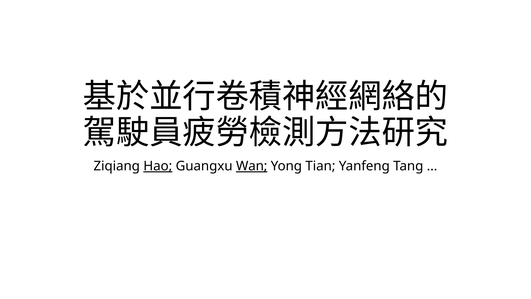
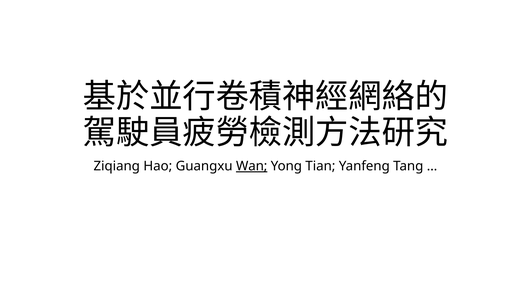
Hao underline: present -> none (158, 166)
